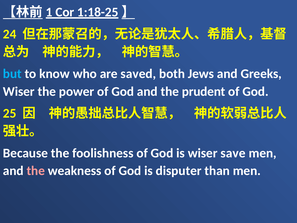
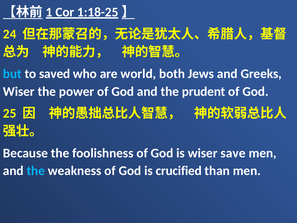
know: know -> saved (55, 74)
saved: saved -> world (138, 74)
the colour: pink -> light blue (36, 171)
disputer: disputer -> crucified (179, 171)
